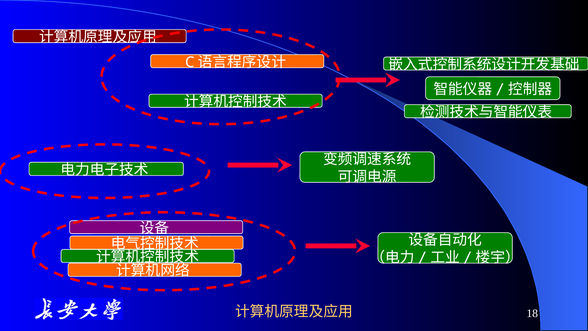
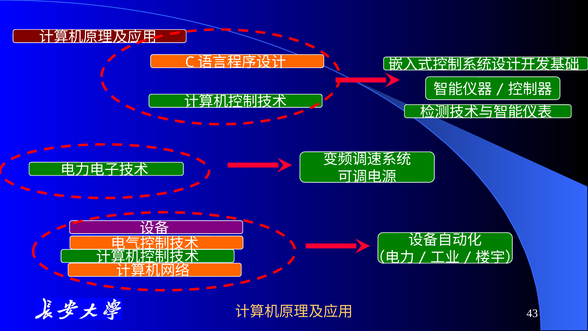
18: 18 -> 43 (532, 313)
